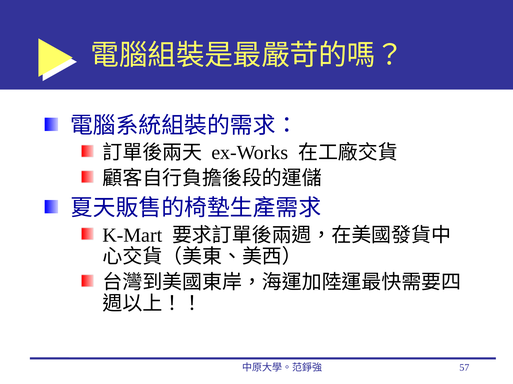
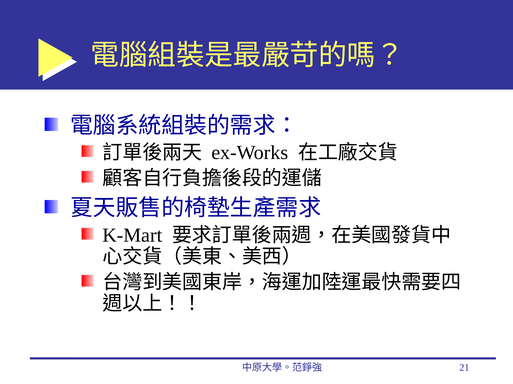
57: 57 -> 21 (464, 368)
